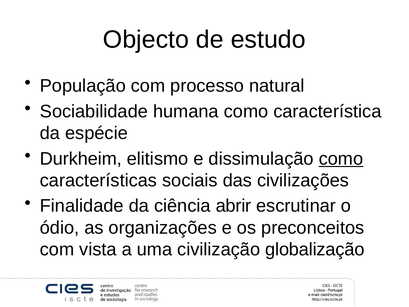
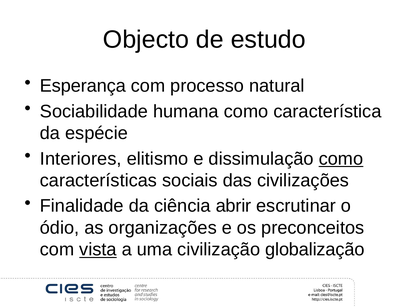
População: População -> Esperança (83, 86)
Durkheim: Durkheim -> Interiores (81, 159)
vista underline: none -> present (98, 249)
